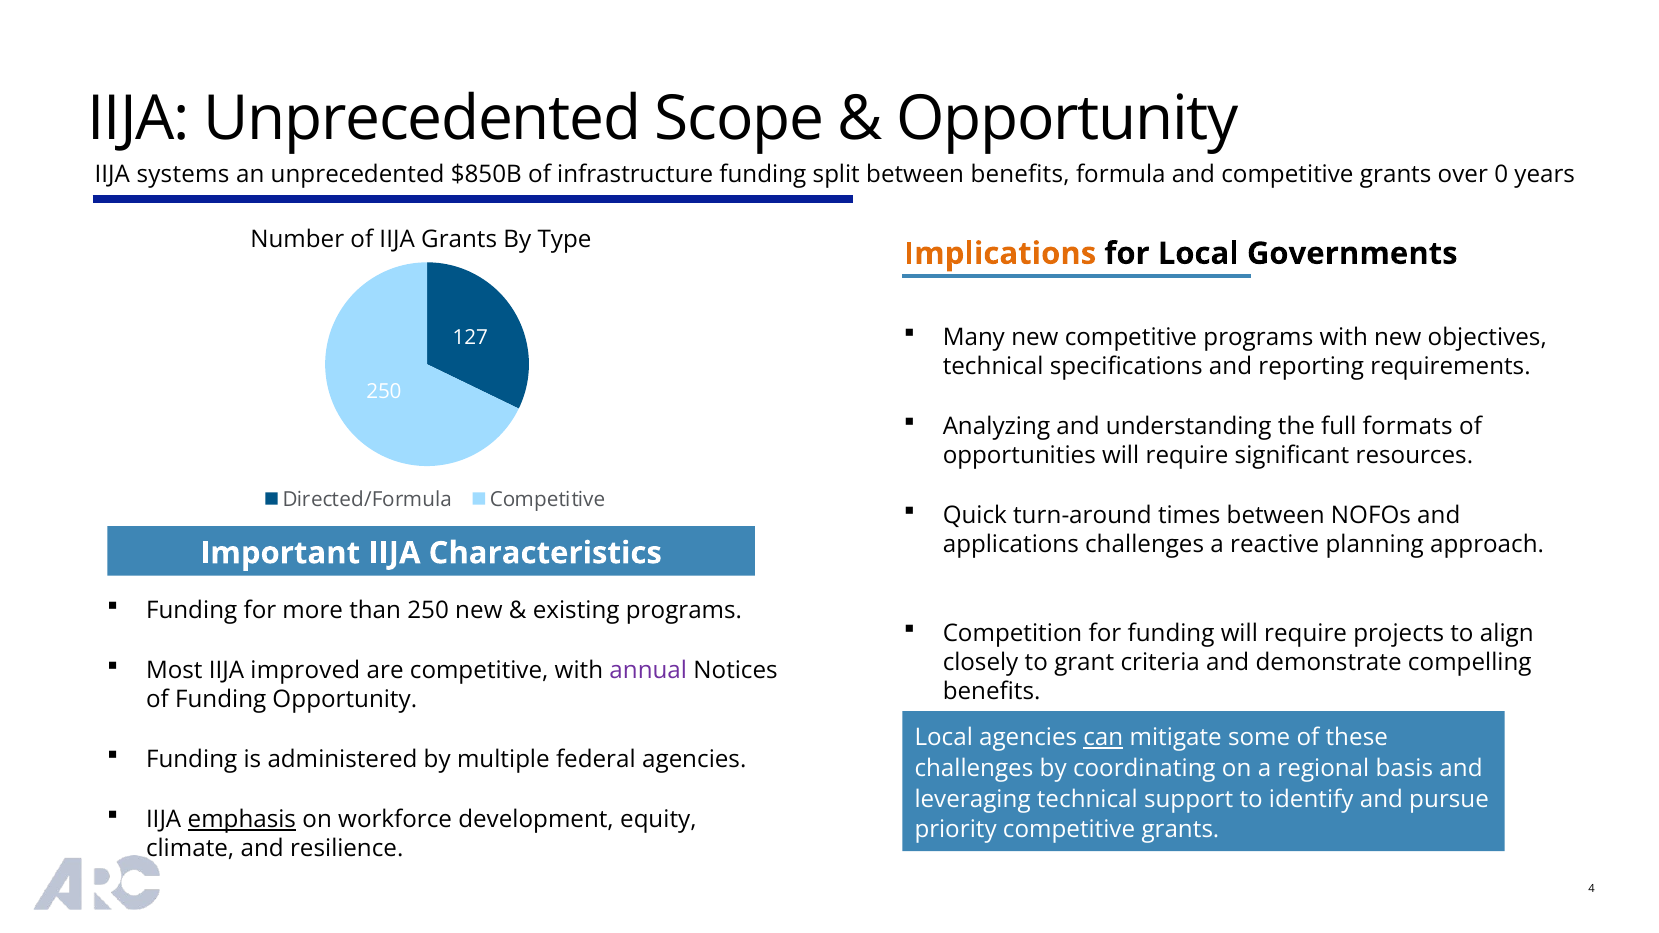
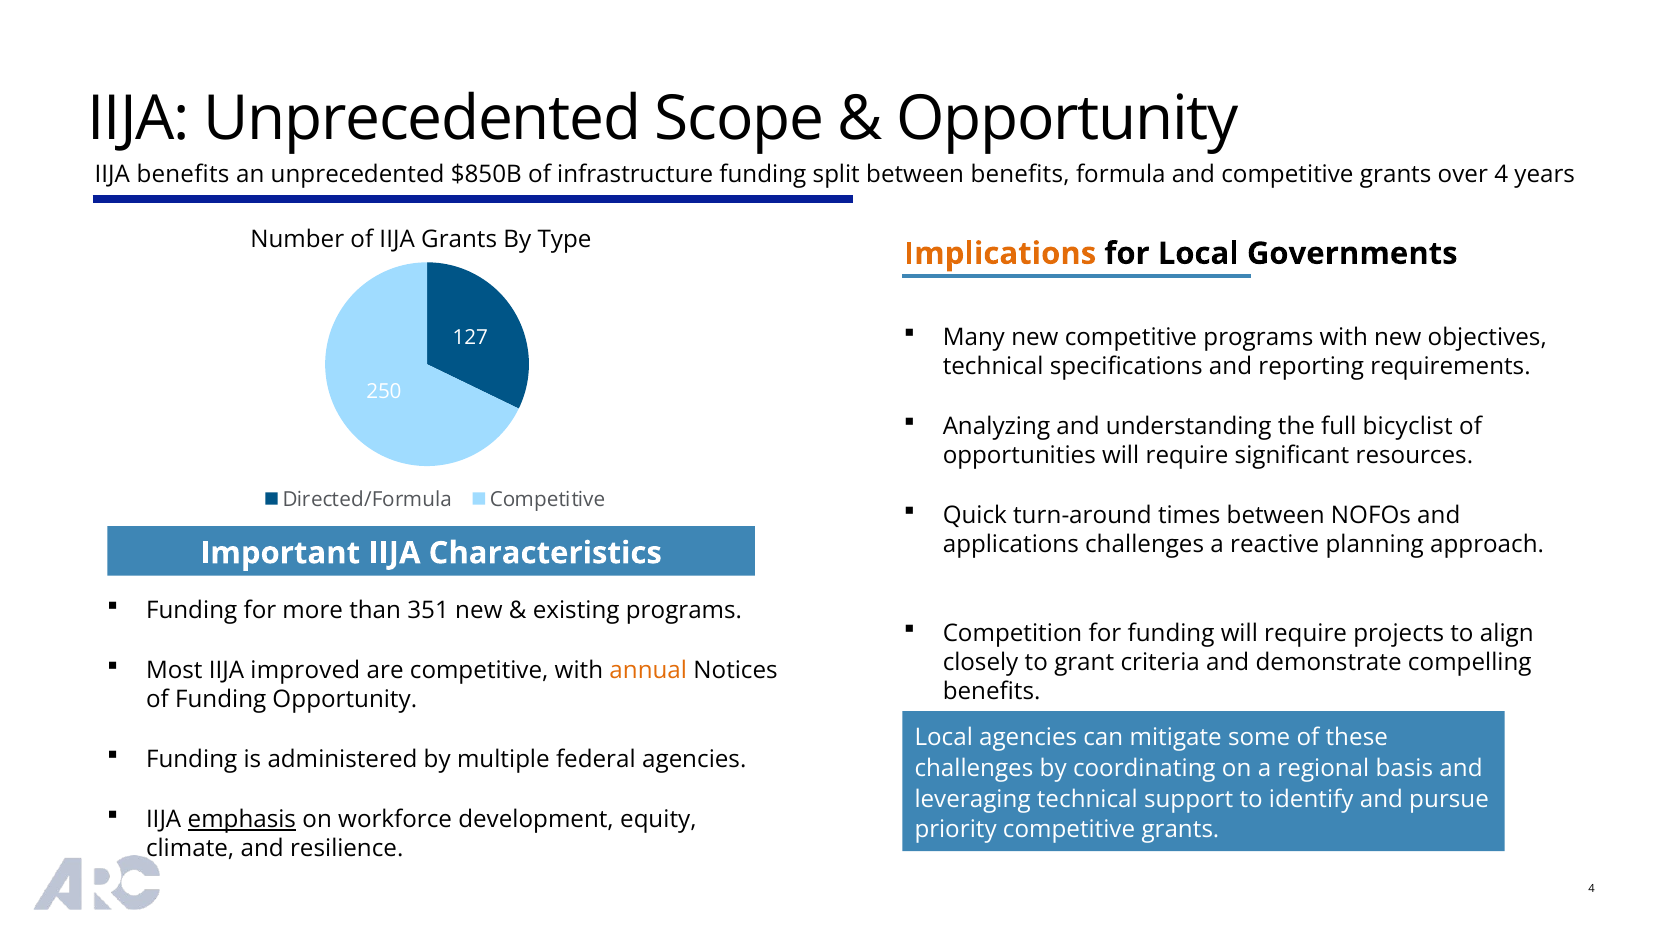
IIJA systems: systems -> benefits (183, 175)
0: 0 -> 4 (1501, 175)
formats: formats -> bicyclist (1408, 426)
than 250: 250 -> 351 (428, 610)
annual colour: purple -> orange (648, 670)
can underline: present -> none (1103, 738)
